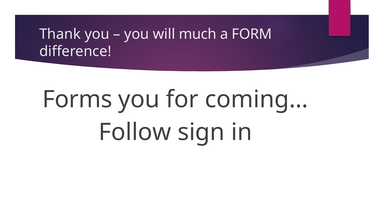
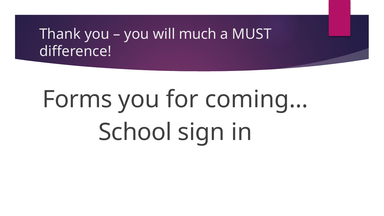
FORM: FORM -> MUST (252, 34)
Follow: Follow -> School (135, 132)
